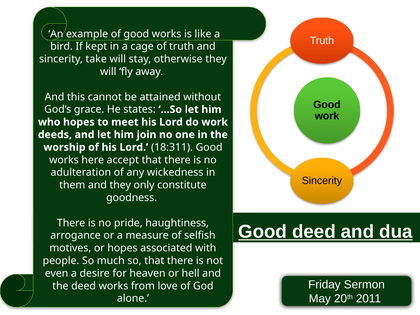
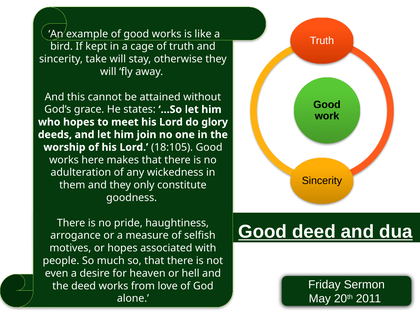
do work: work -> glory (215, 122)
18:311: 18:311 -> 18:105 (172, 147)
accept: accept -> makes (123, 160)
